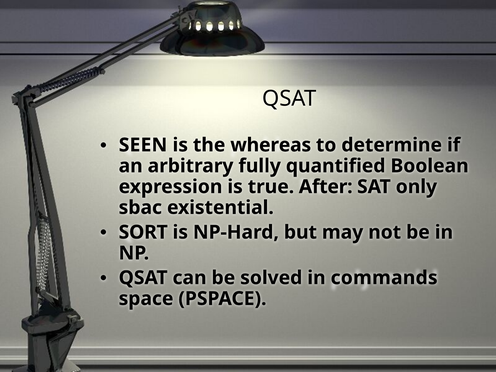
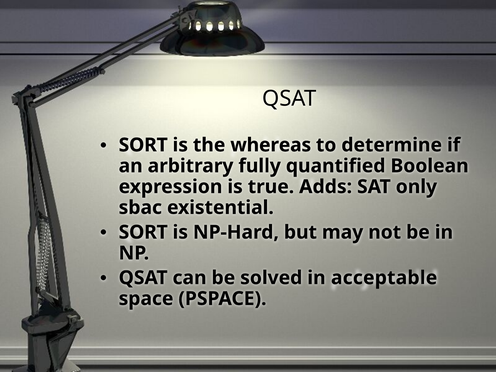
SEEN: SEEN -> SORT (143, 145)
After: After -> Adds (326, 187)
commands: commands -> acceptable (384, 278)
